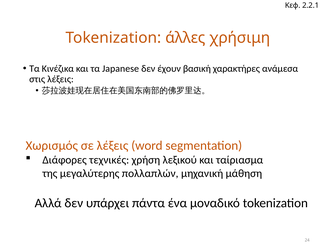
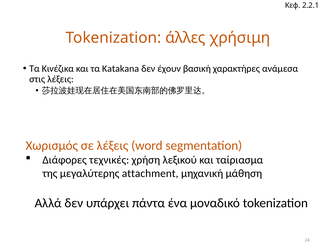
Japanese: Japanese -> Katakana (121, 69)
πολλαπλών: πολλαπλών -> attachment (150, 173)
